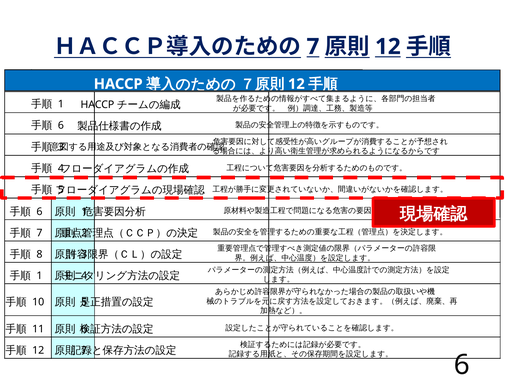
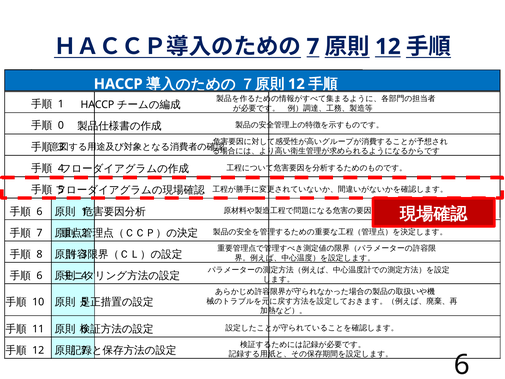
6: 6 -> 0 (61, 125)
1: 1 -> 6 (39, 276)
